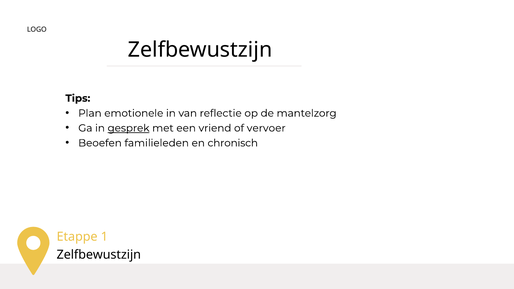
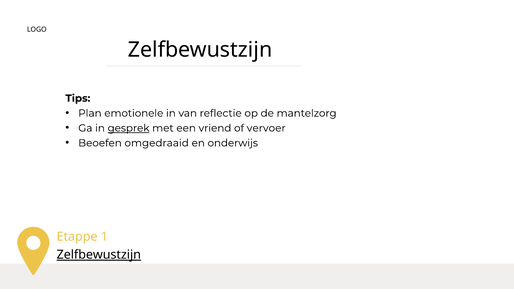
familieleden: familieleden -> omgedraaid (157, 143)
chronisch: chronisch -> onderwijs (233, 143)
Zelfbewustzijn underline: none -> present (99, 255)
